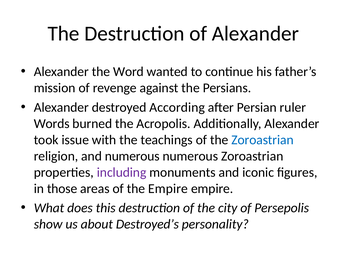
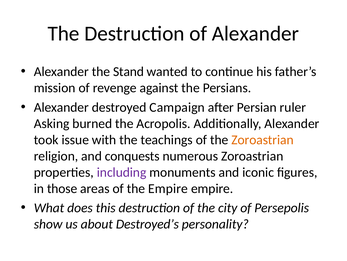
Word: Word -> Stand (129, 72)
According: According -> Campaign (177, 107)
Words: Words -> Asking (52, 123)
Zoroastrian colour: blue -> orange (262, 139)
and numerous: numerous -> conquests (132, 156)
